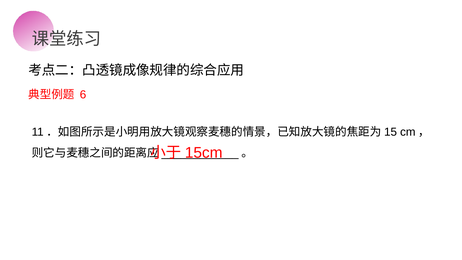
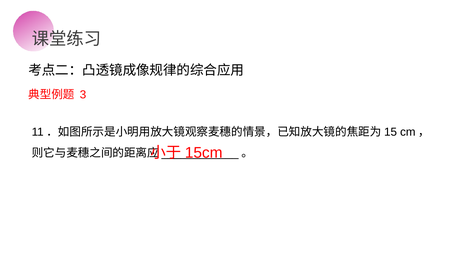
6: 6 -> 3 (83, 95)
